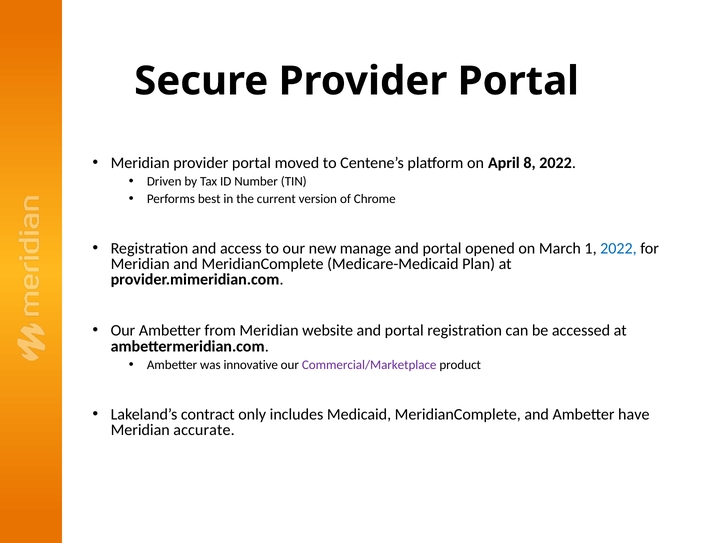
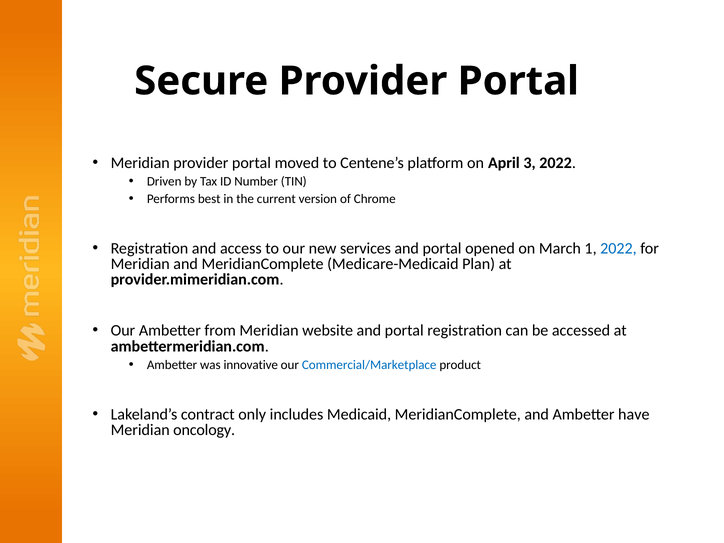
8: 8 -> 3 (530, 163)
manage: manage -> services (365, 248)
Commercial/Marketplace colour: purple -> blue (369, 365)
accurate: accurate -> oncology (204, 430)
